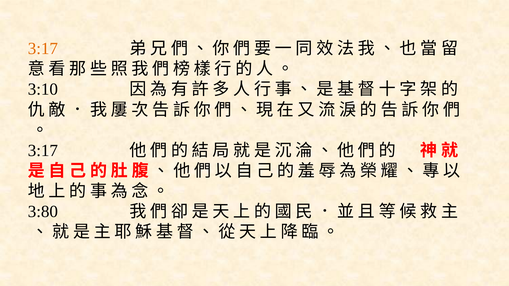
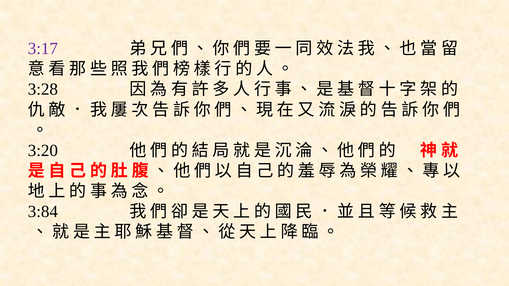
3:17 colour: orange -> purple (43, 49)
3:10: 3:10 -> 3:28 (43, 90)
3:17: 3:17 -> 3:20 (43, 151)
3:80: 3:80 -> 3:84 (43, 212)
